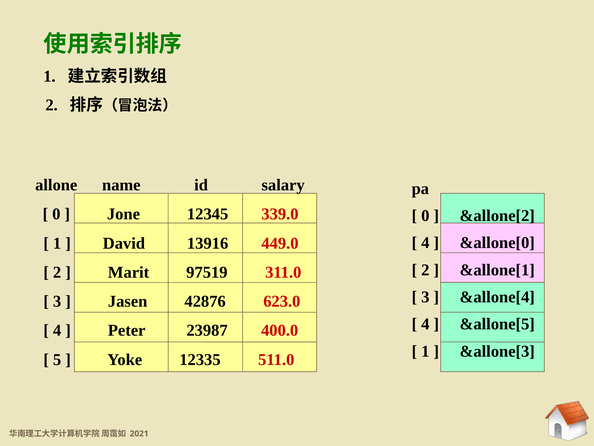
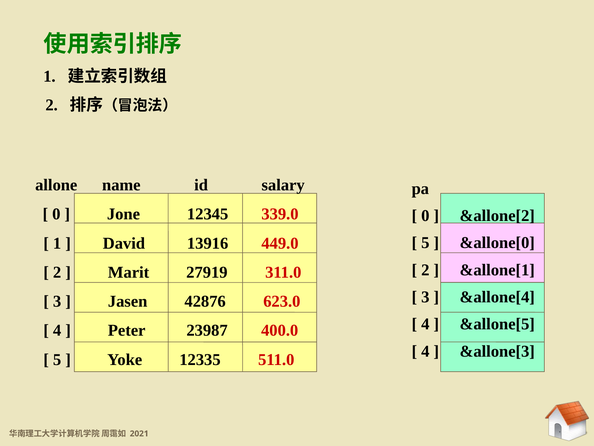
4: 4 -> 5 (425, 243)
97519: 97519 -> 27919 (207, 272)
1: 1 -> 4 (425, 351)
